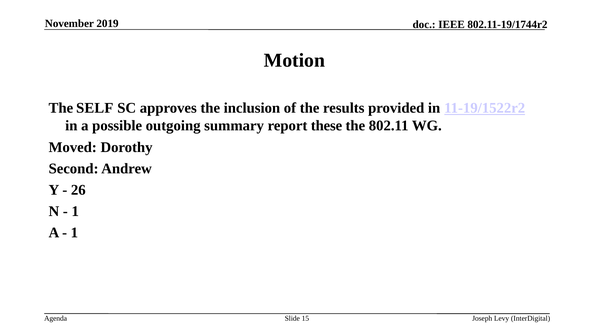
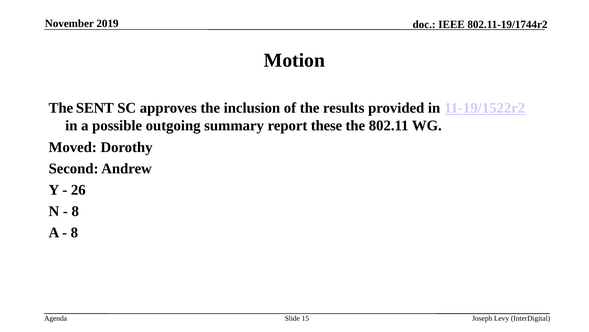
SELF: SELF -> SENT (95, 108)
1: 1 -> 8 (75, 211)
1: 1 -> 8 (74, 232)
